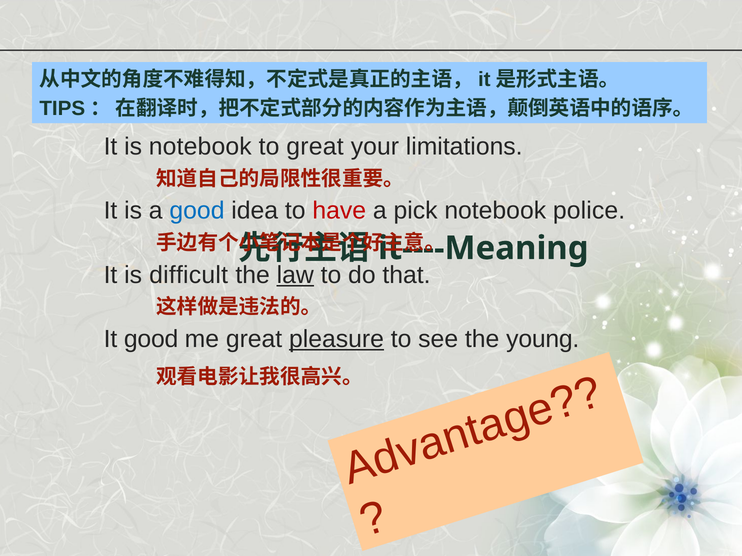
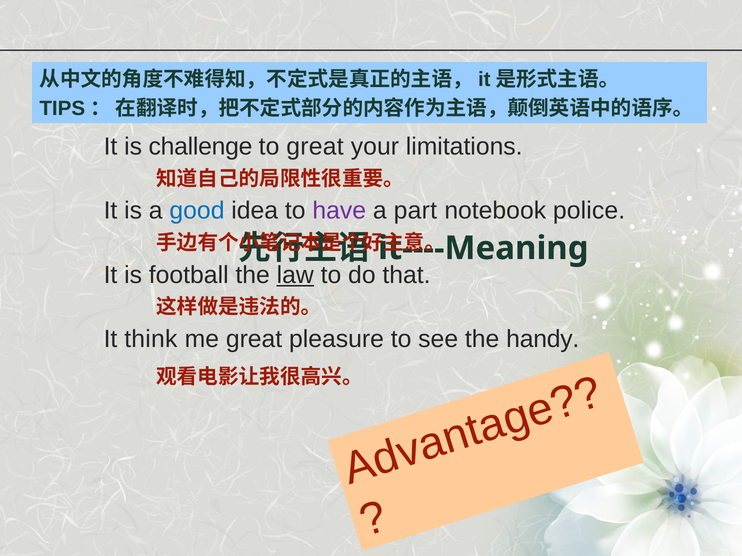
is notebook: notebook -> challenge (200, 147)
have colour: red -> purple (339, 211)
pick: pick -> part (415, 211)
difficult: difficult -> football (189, 275)
It good: good -> think (151, 339)
pleasure underline: present -> none (336, 339)
young: young -> handy (543, 339)
